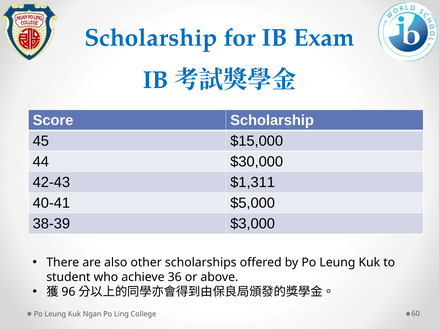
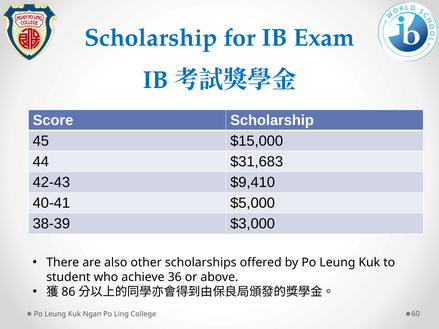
$30,000: $30,000 -> $31,683 (257, 162)
$1,311: $1,311 -> $9,410 (253, 183)
96: 96 -> 86 (68, 292)
